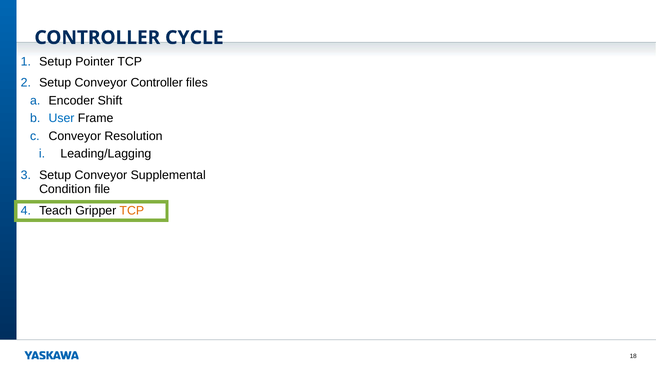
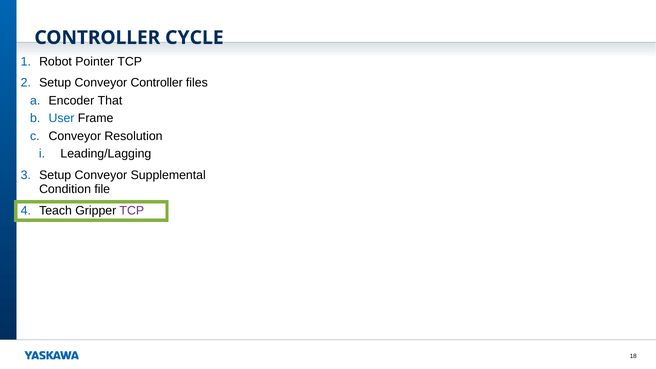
Setup: Setup -> Robot (56, 62)
Shift: Shift -> That (110, 101)
TCP colour: orange -> purple (132, 211)
